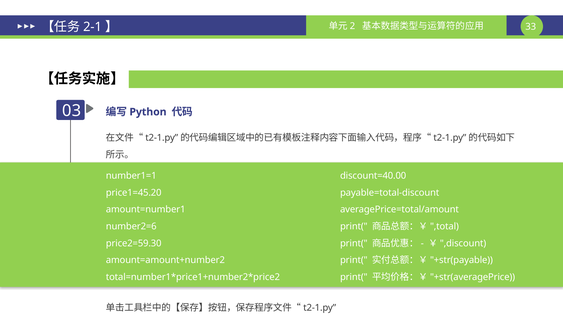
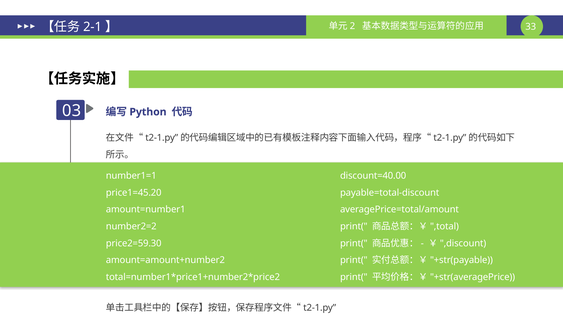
number2=6: number2=6 -> number2=2 (131, 226)
